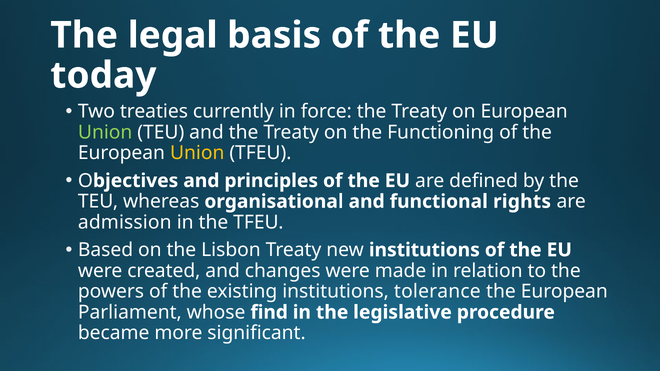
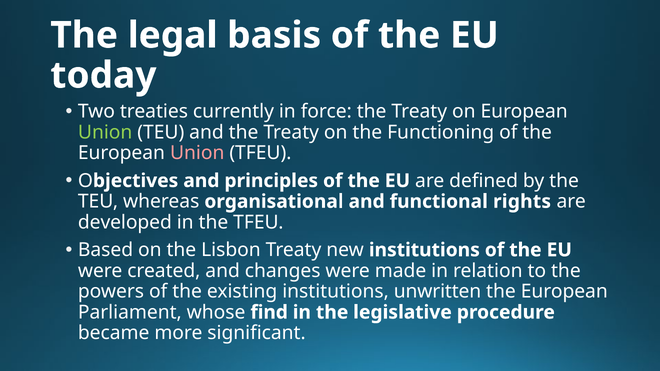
Union colour: yellow -> pink (197, 153)
admission: admission -> developed (125, 222)
tolerance: tolerance -> unwritten (438, 292)
